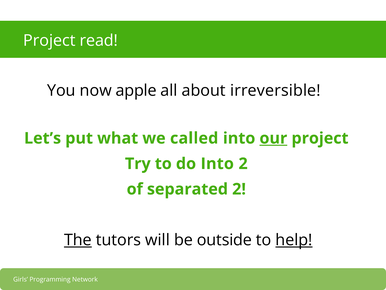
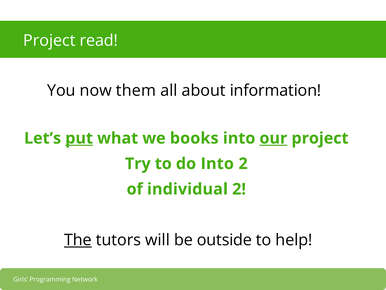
apple: apple -> them (136, 90)
irreversible: irreversible -> information (276, 90)
put underline: none -> present (79, 138)
called: called -> books (194, 138)
separated: separated -> individual (187, 189)
help underline: present -> none (294, 240)
